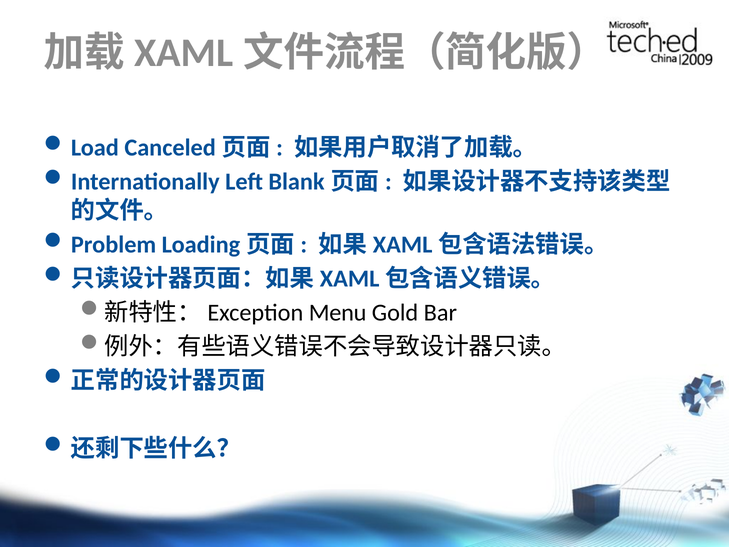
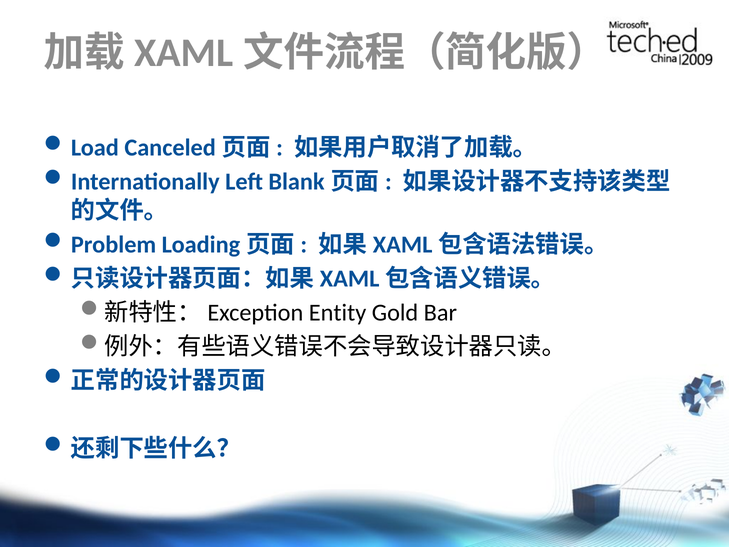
Menu: Menu -> Entity (338, 313)
